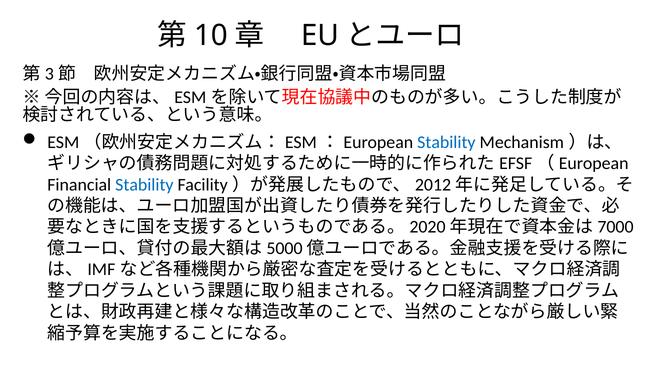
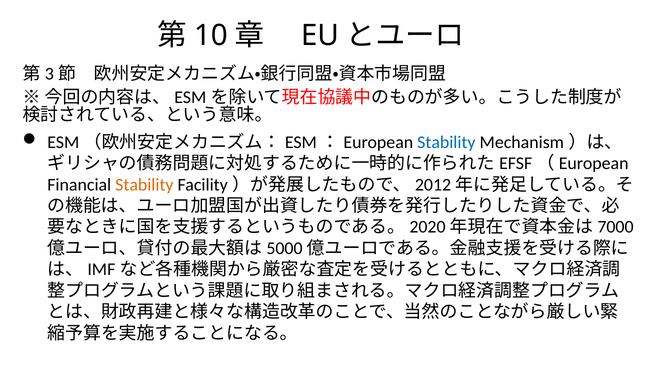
Stability colour: blue -> orange (144, 185)
